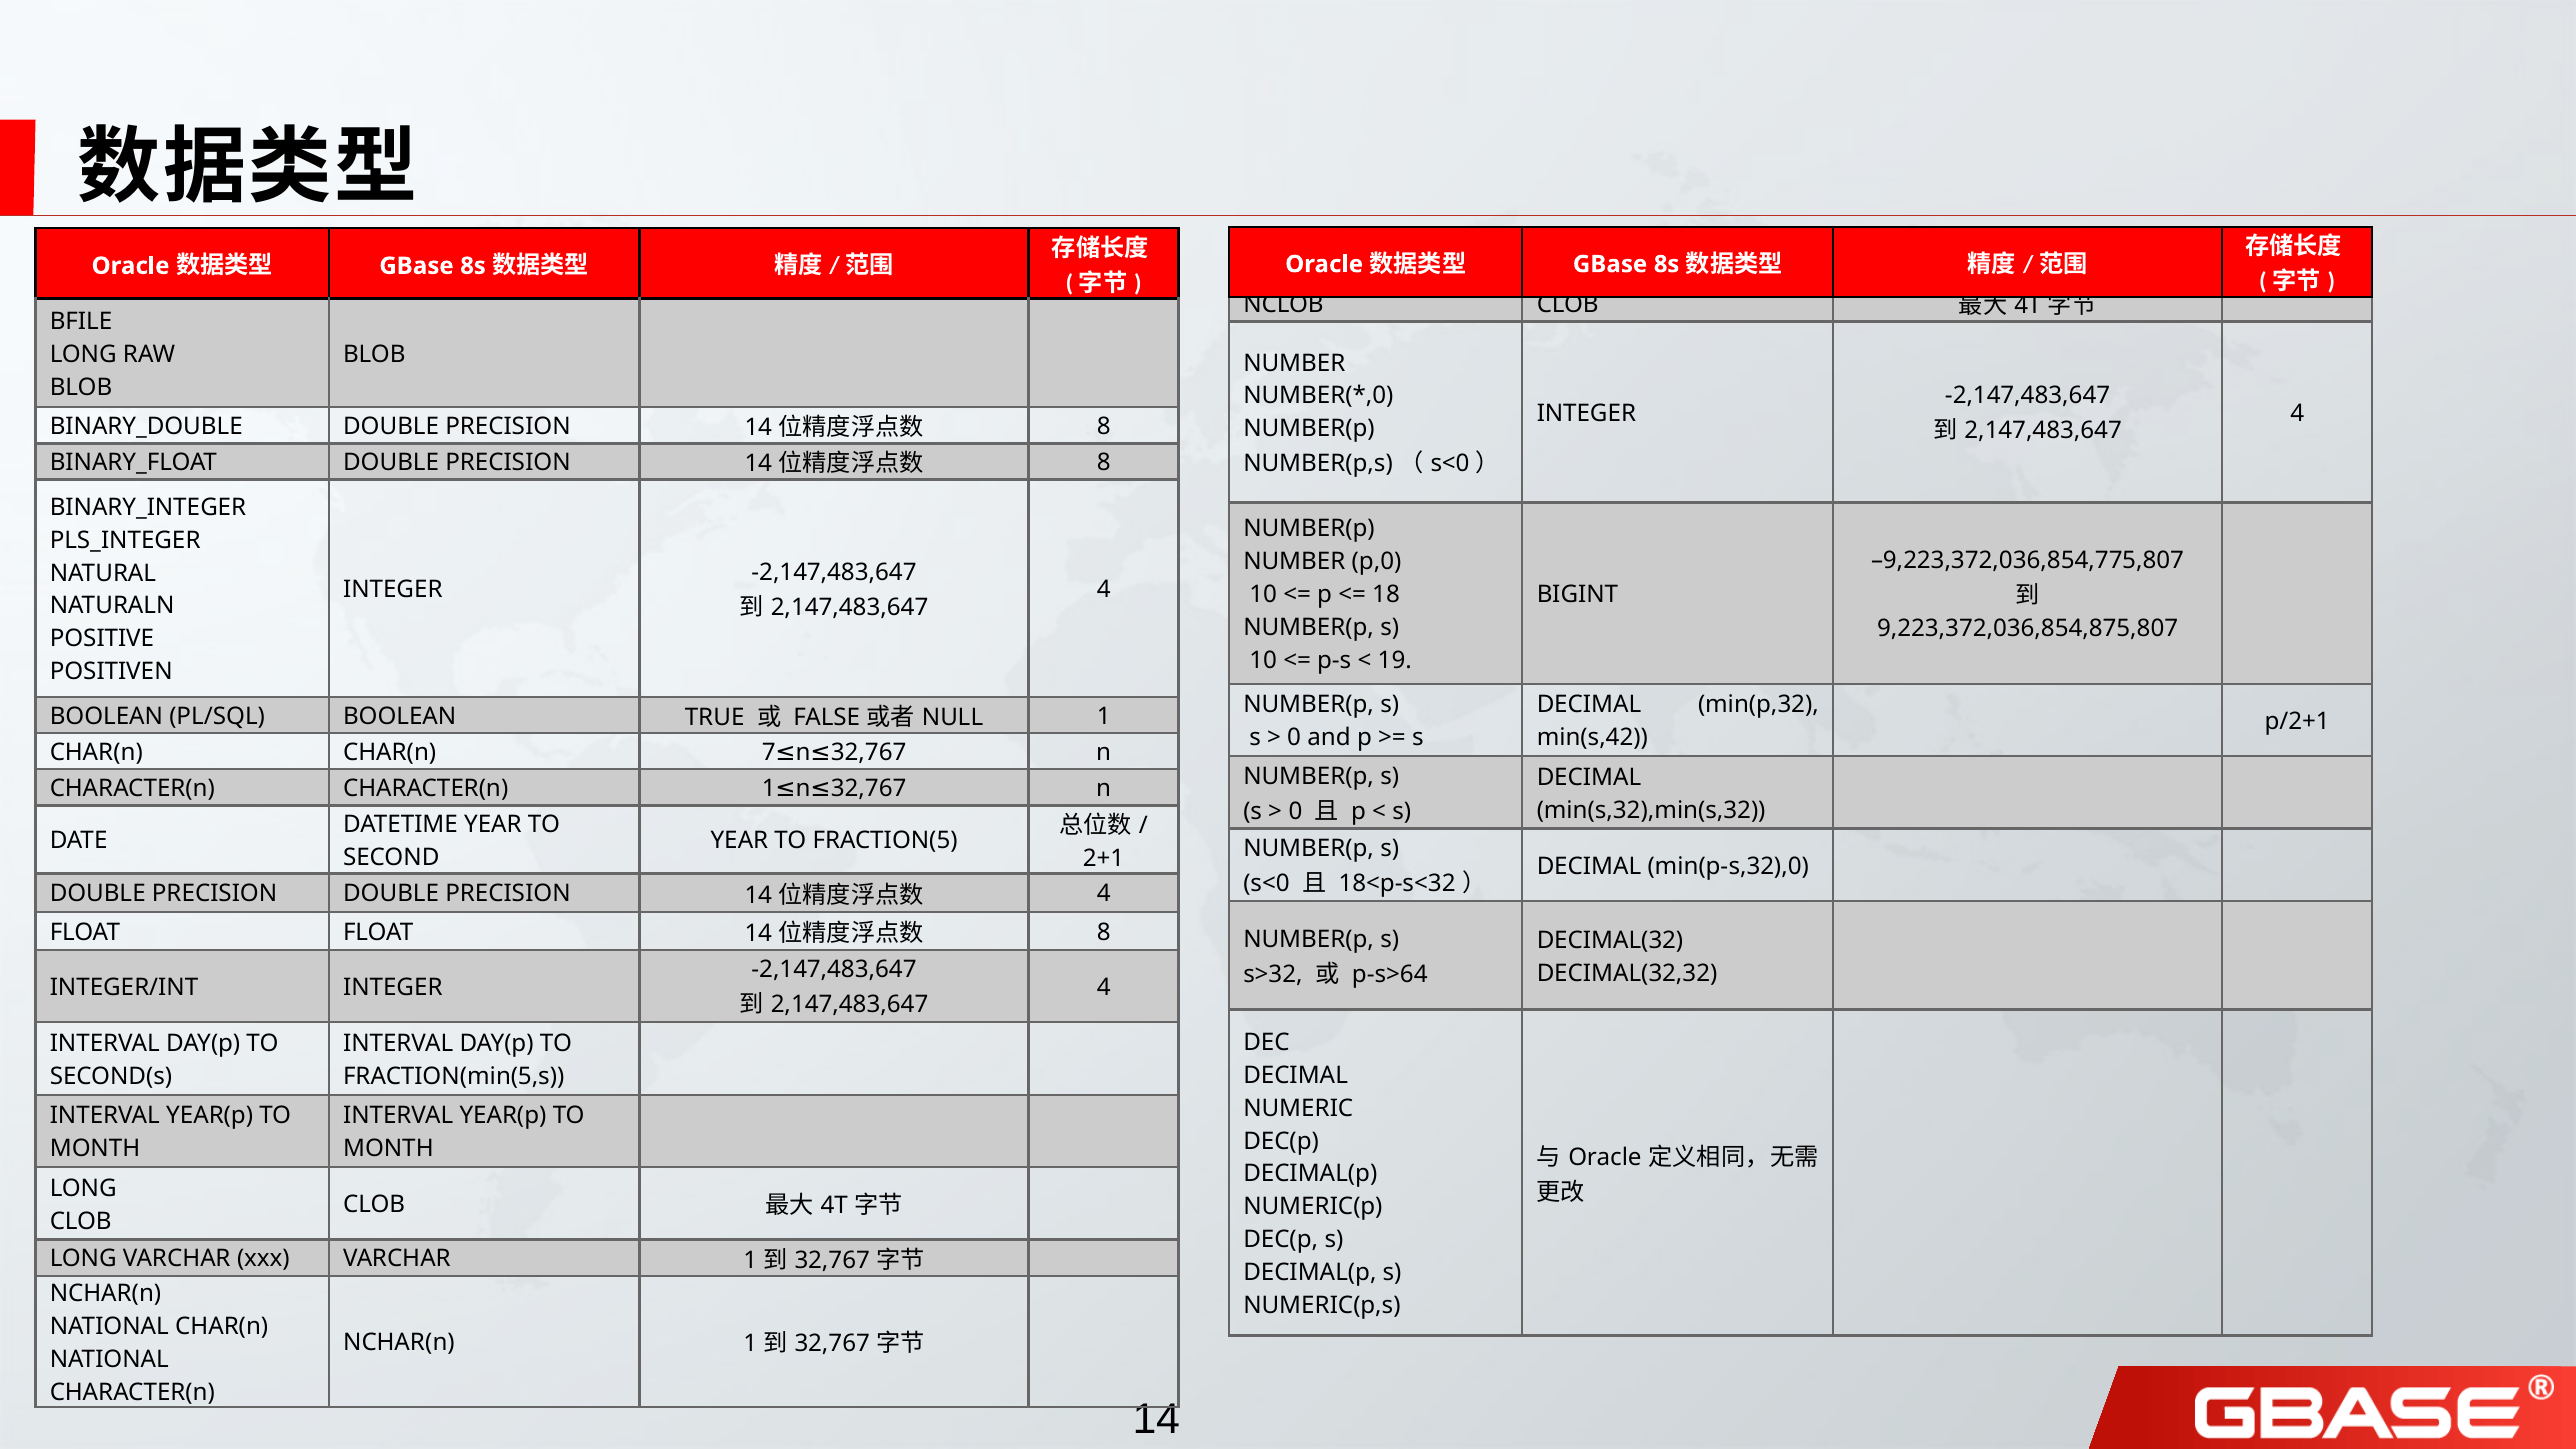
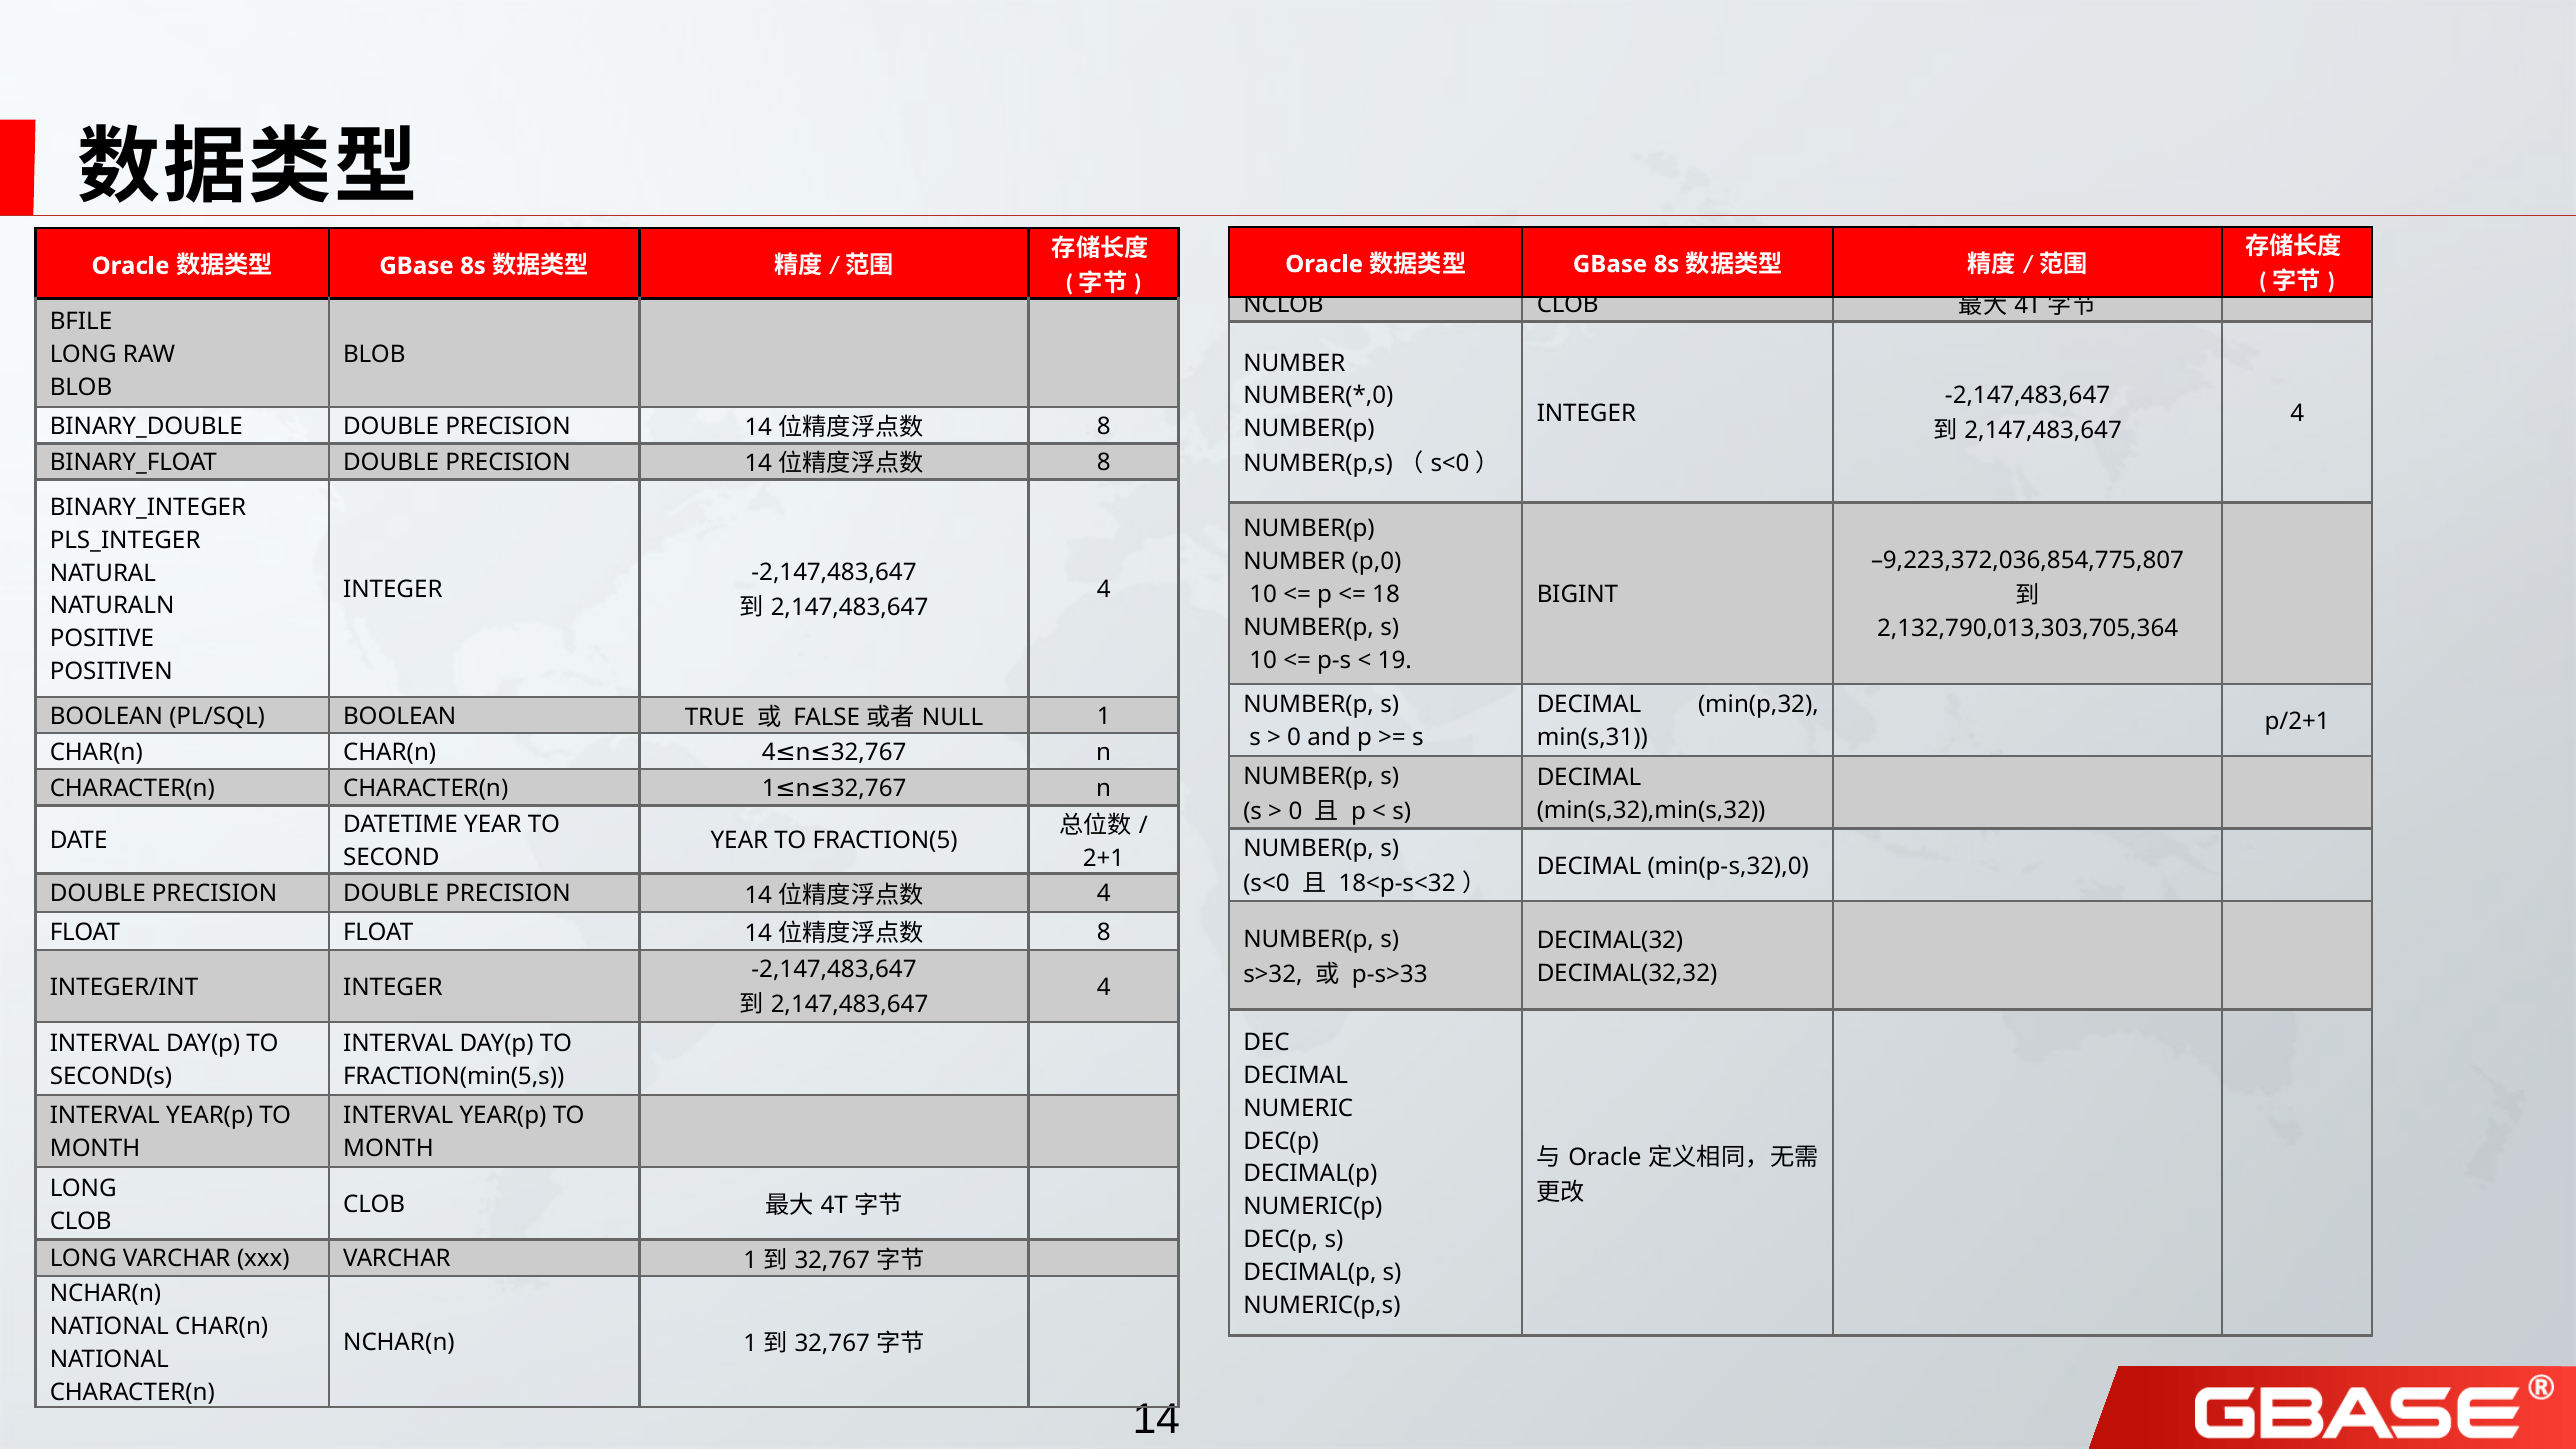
9,223,372,036,854,875,807: 9,223,372,036,854,875,807 -> 2,132,790,013,303,705,364 (2028, 629)
min(s,42: min(s,42 -> min(s,31 (1592, 738)
CHAR(n 7: 7 -> 4 (769, 753)
p-s>64: p-s>64 -> p-s>33 (1390, 974)
